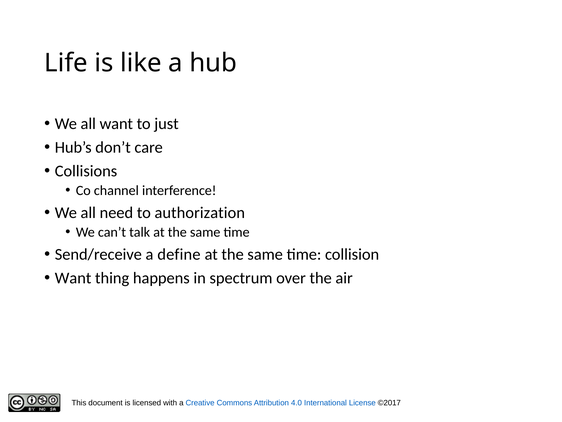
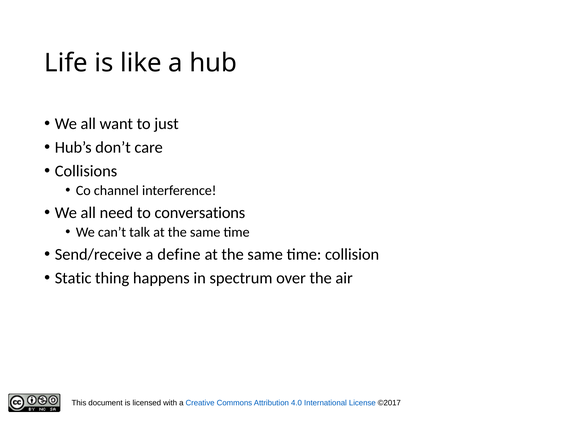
authorization: authorization -> conversations (200, 213)
Want: Want -> Static (73, 278)
